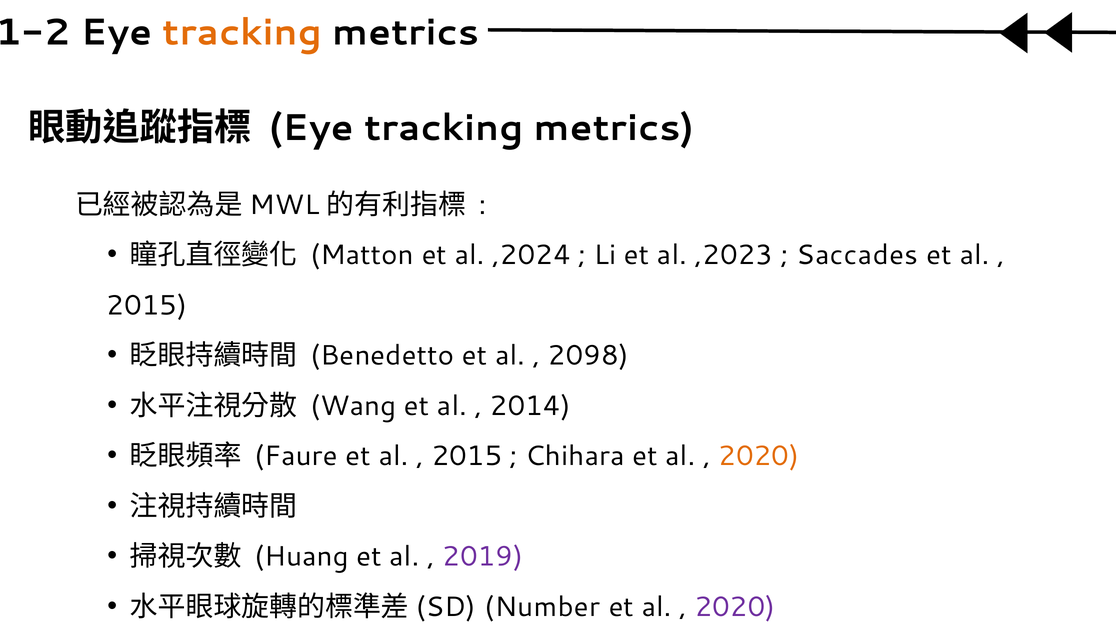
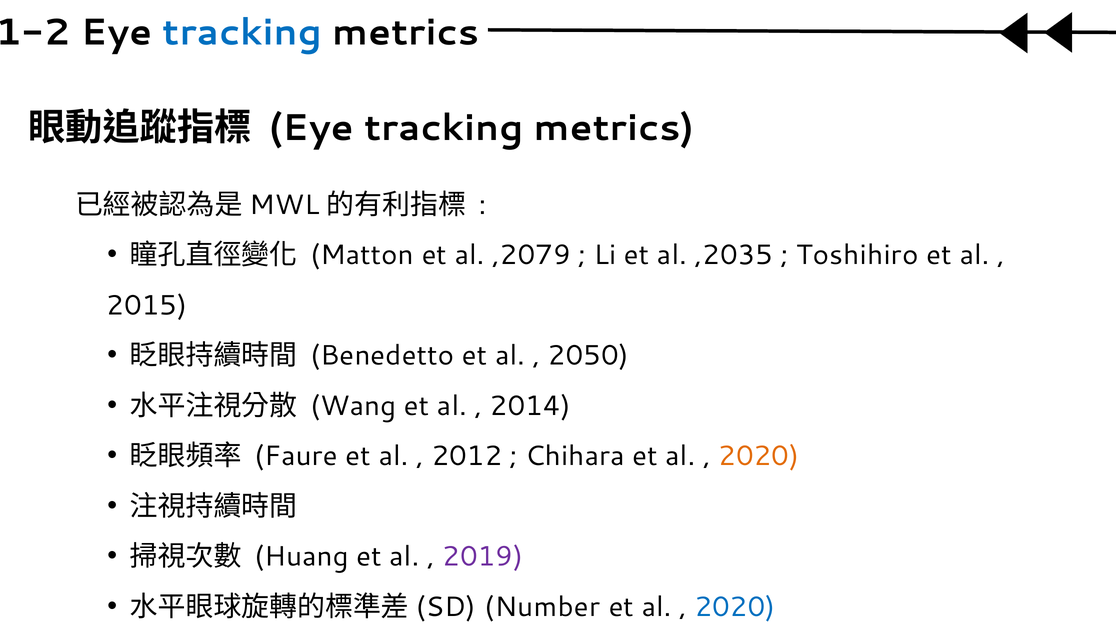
tracking colour: orange -> blue (242, 32)
,2024: ,2024 -> ,2079 (531, 255)
,2023: ,2023 -> ,2035 (734, 255)
Saccades: Saccades -> Toshihiro (857, 255)
2098: 2098 -> 2050 (588, 356)
2015: 2015 -> 2012 (467, 456)
2020 colour: purple -> blue (735, 607)
